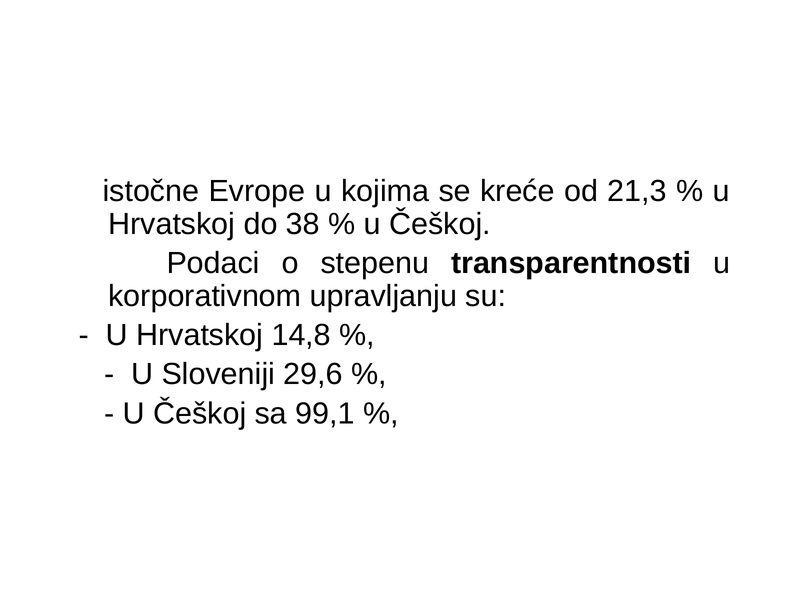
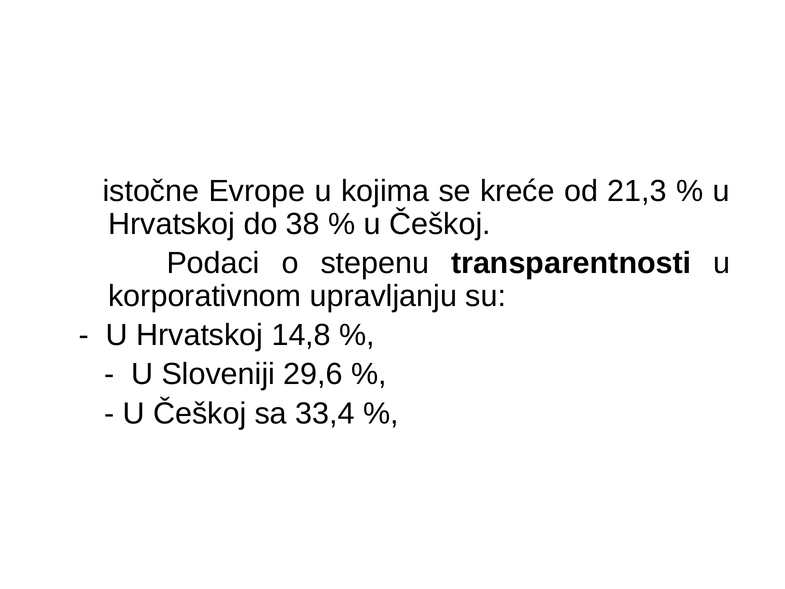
99,1: 99,1 -> 33,4 (325, 413)
